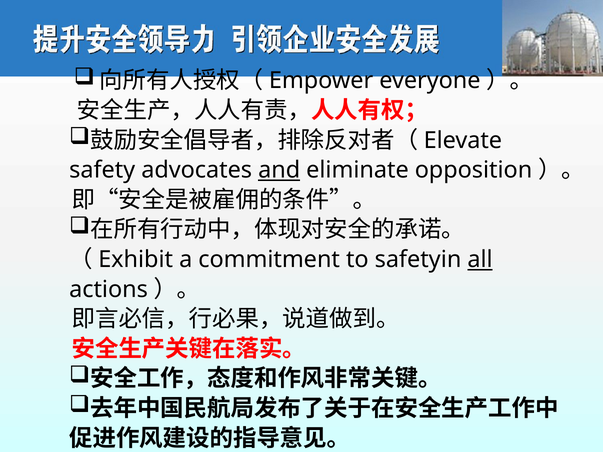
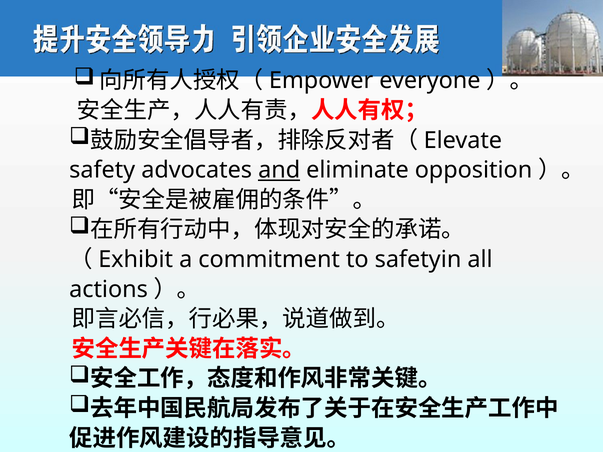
all underline: present -> none (480, 260)
